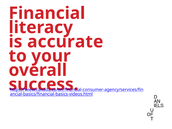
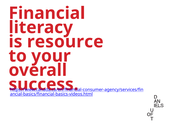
accurate: accurate -> resource (65, 42)
